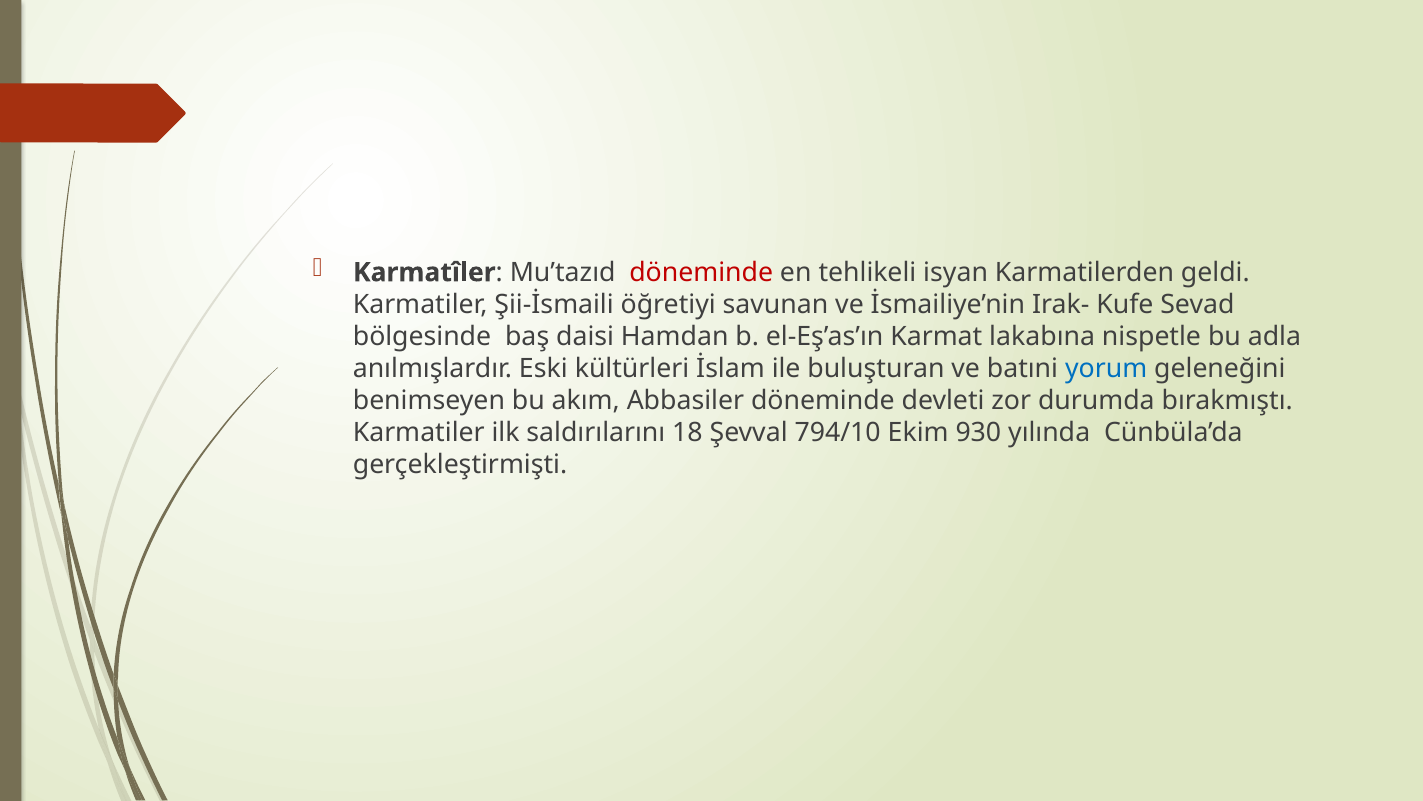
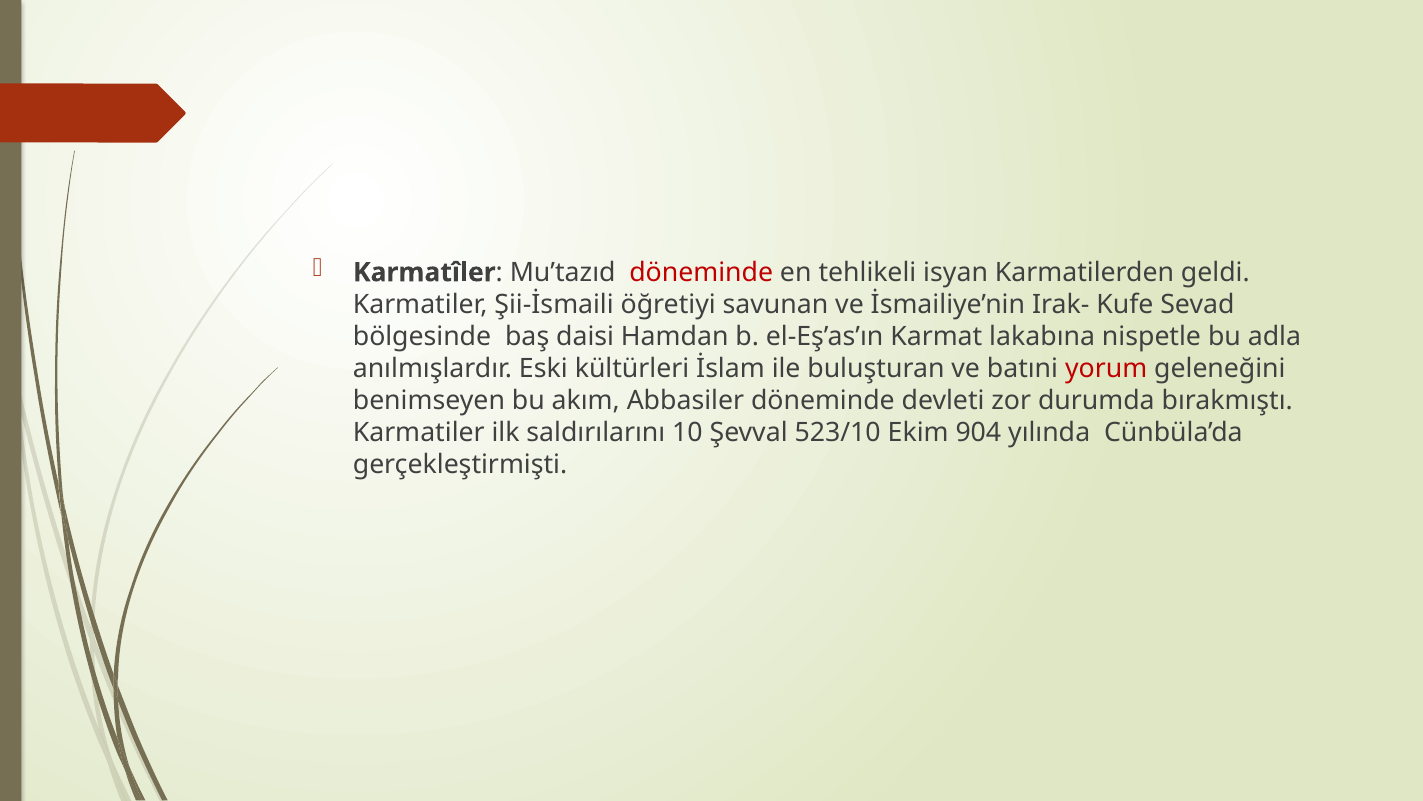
yorum colour: blue -> red (1106, 368)
18: 18 -> 10 (687, 432)
794/10: 794/10 -> 523/10 (838, 432)
930: 930 -> 904 (978, 432)
